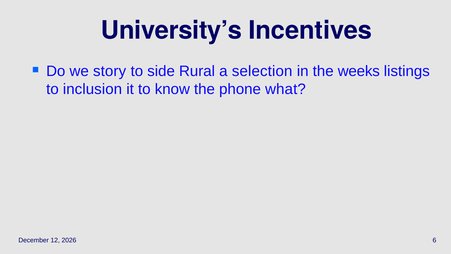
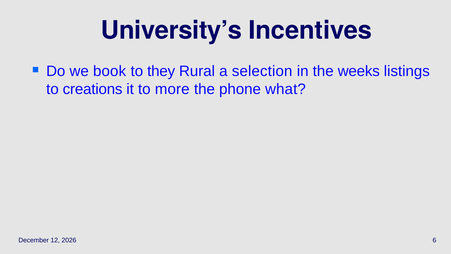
story: story -> book (110, 71)
side: side -> they (161, 71)
inclusion: inclusion -> creations (93, 89)
know: know -> more (172, 89)
